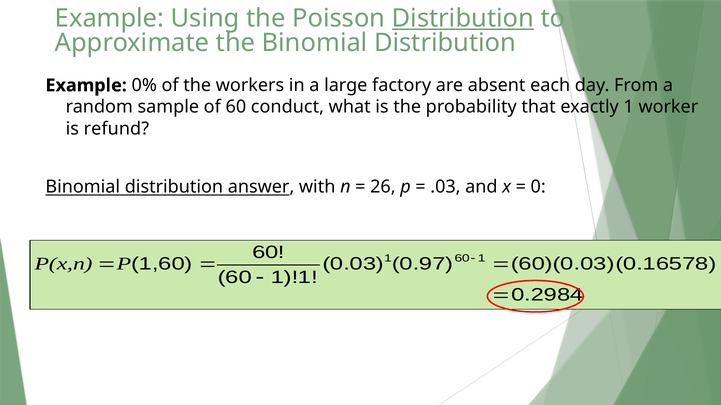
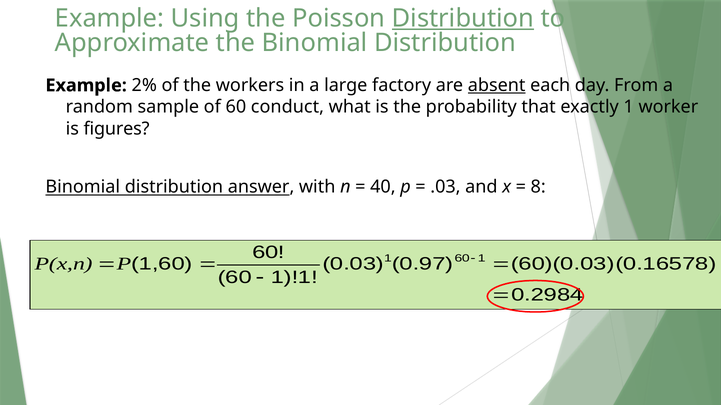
0%: 0% -> 2% (144, 86)
absent underline: none -> present (497, 86)
refund: refund -> figures (116, 129)
26: 26 -> 40 (383, 187)
0: 0 -> 8 (538, 187)
